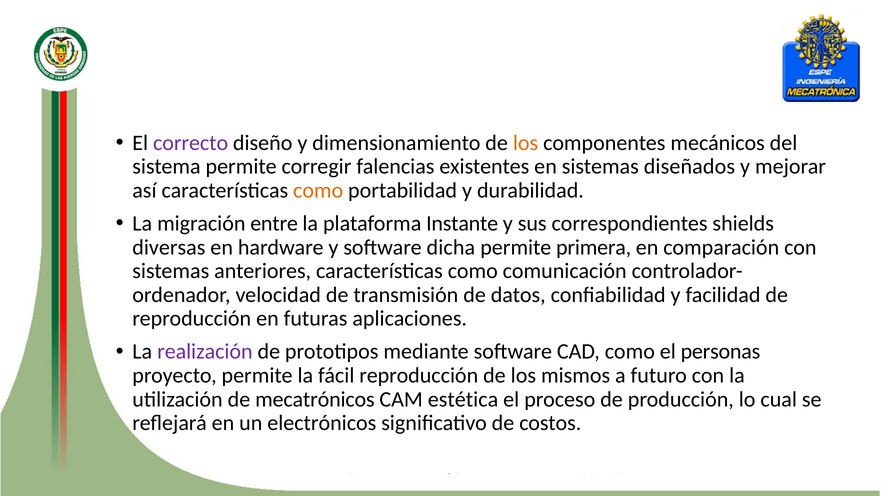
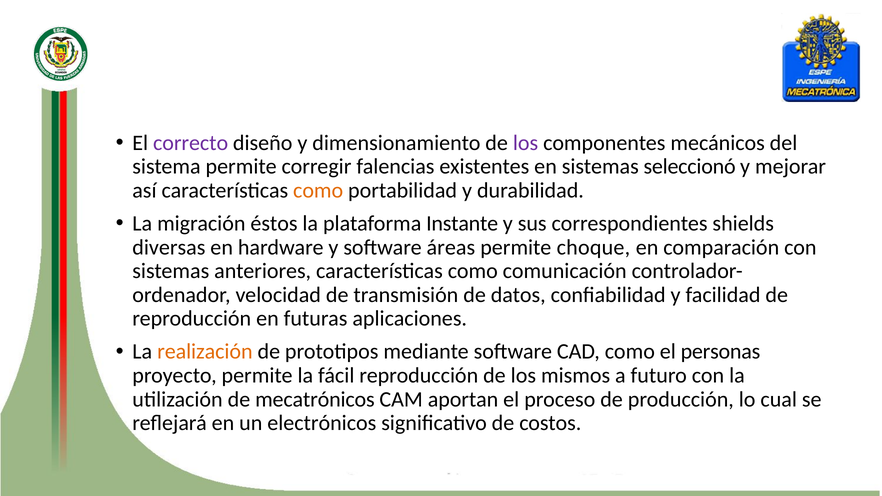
los colour: orange -> purple (526, 143)
diseñados: diseñados -> seleccionó (690, 167)
entre: entre -> éstos (274, 224)
dicha: dicha -> áreas (451, 247)
primera: primera -> choque (593, 247)
realización colour: purple -> orange (205, 352)
estética: estética -> aportan (463, 399)
